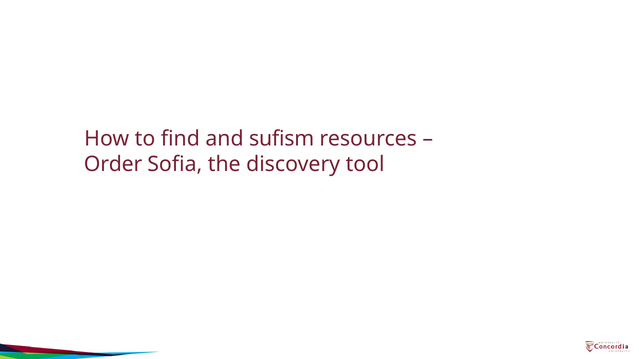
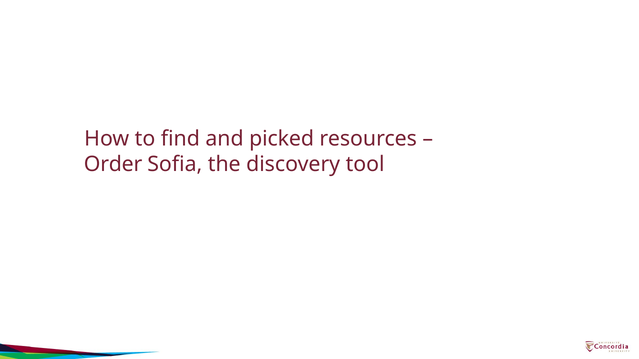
sufism: sufism -> picked (282, 139)
